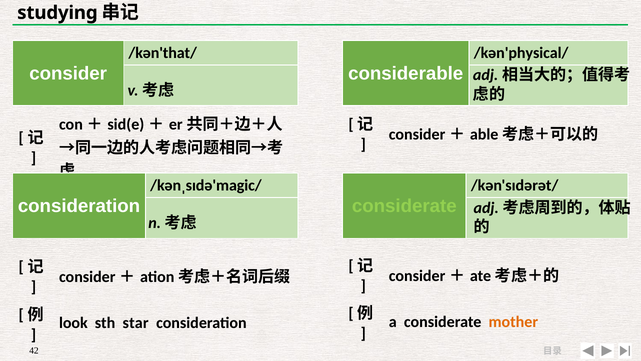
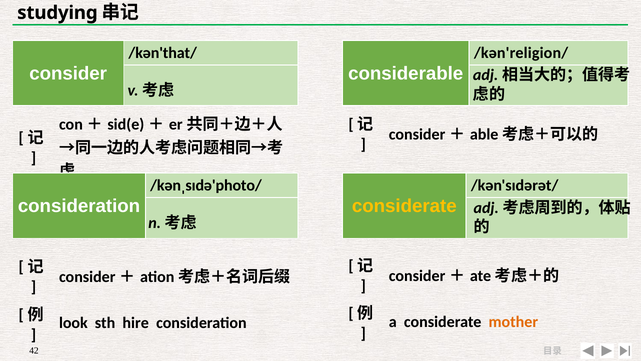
/kən'physical/: /kən'physical/ -> /kən'religion/ (521, 53)
/kənˌsɪdə'magic/: /kənˌsɪdə'magic/ -> /kənˌsɪdə'photo/ (206, 185)
considerate colour: light green -> yellow (404, 206)
star: star -> hire (136, 323)
